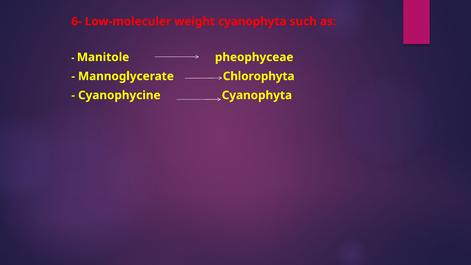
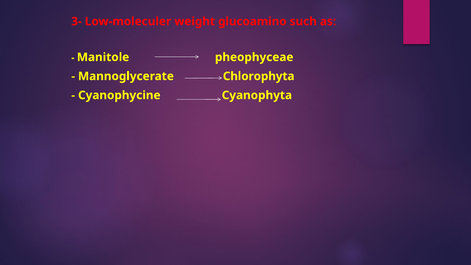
6-: 6- -> 3- (76, 21)
weight cyanophyta: cyanophyta -> glucoamino (252, 21)
